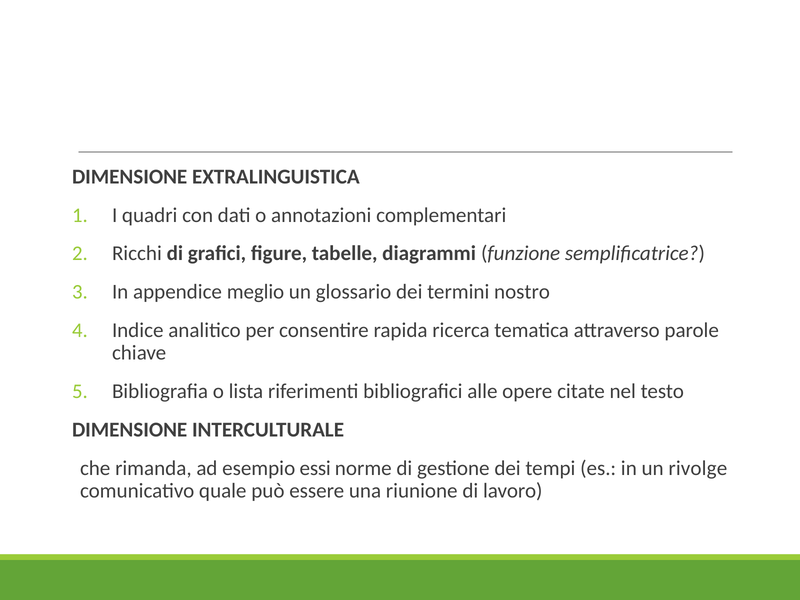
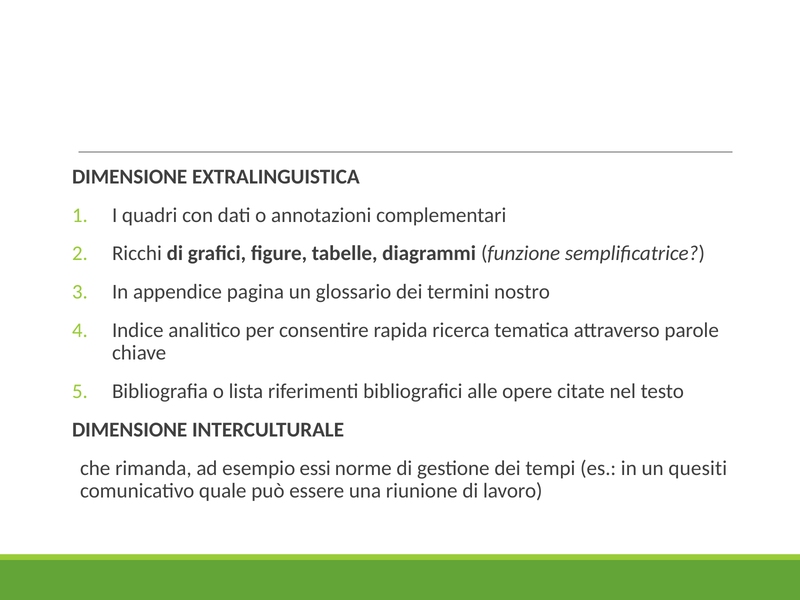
meglio: meglio -> pagina (255, 292)
rivolge: rivolge -> quesiti (698, 468)
